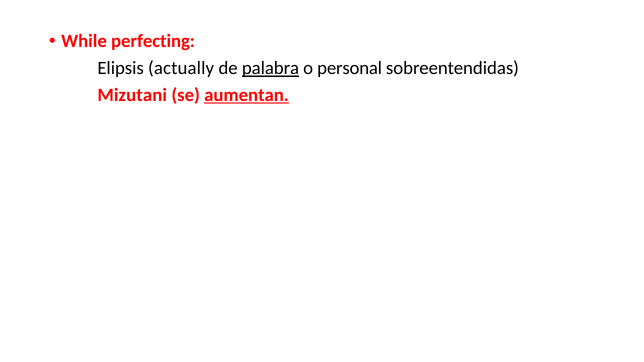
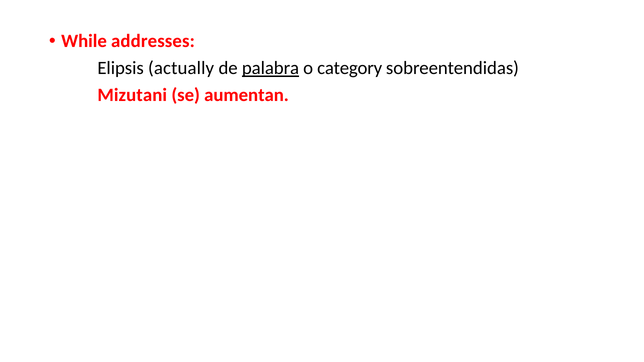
perfecting: perfecting -> addresses (153, 41)
personal: personal -> category (350, 68)
aumentan underline: present -> none (247, 95)
